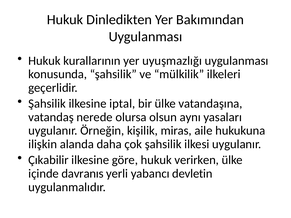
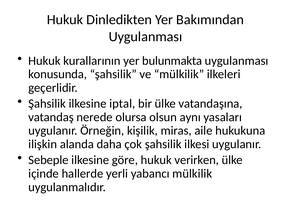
uyuşmazlığı: uyuşmazlığı -> bulunmakta (172, 61)
Çıkabilir: Çıkabilir -> Sebeple (48, 160)
davranıs: davranıs -> hallerde (82, 174)
yabancı devletin: devletin -> mülkilik (192, 174)
